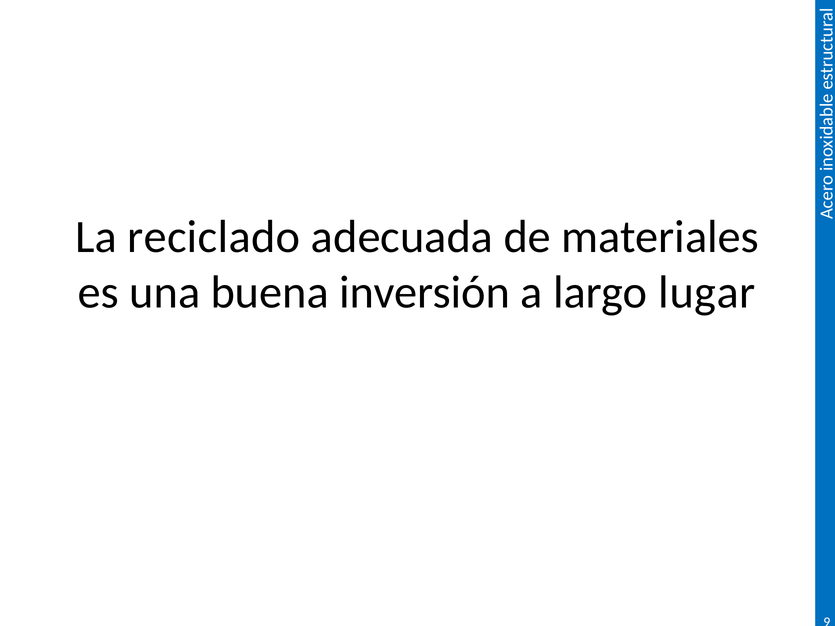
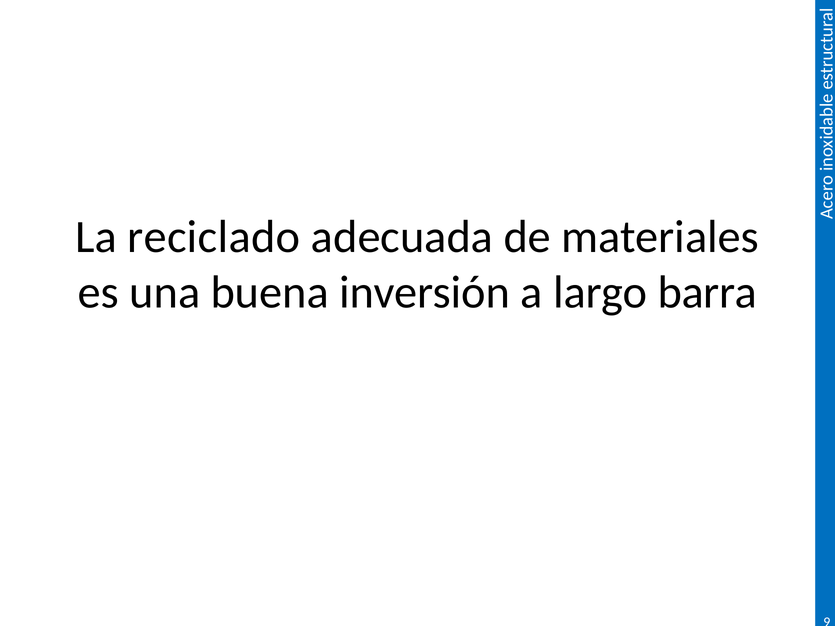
lugar: lugar -> barra (707, 293)
